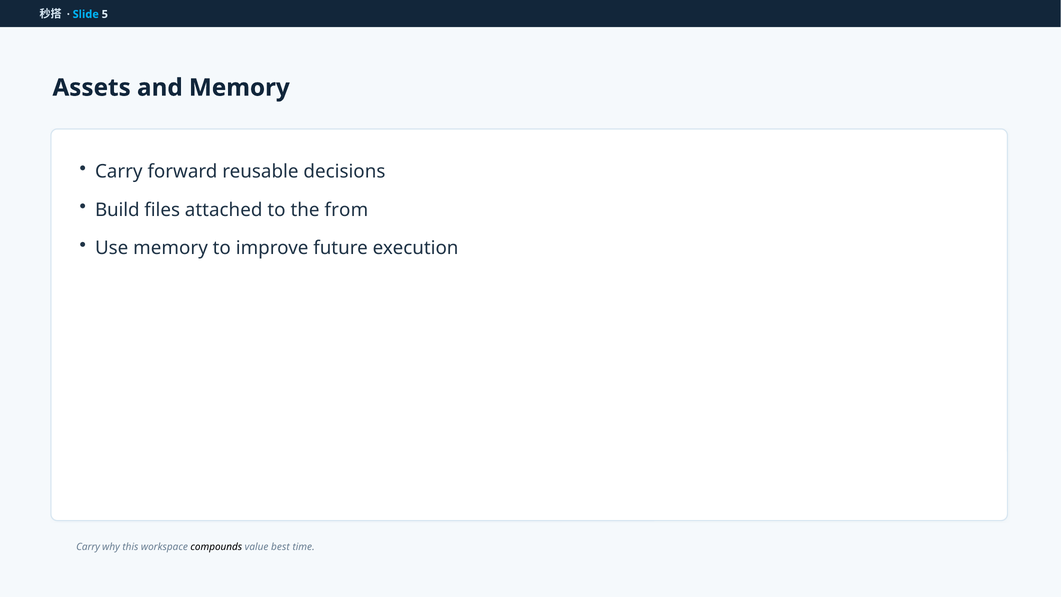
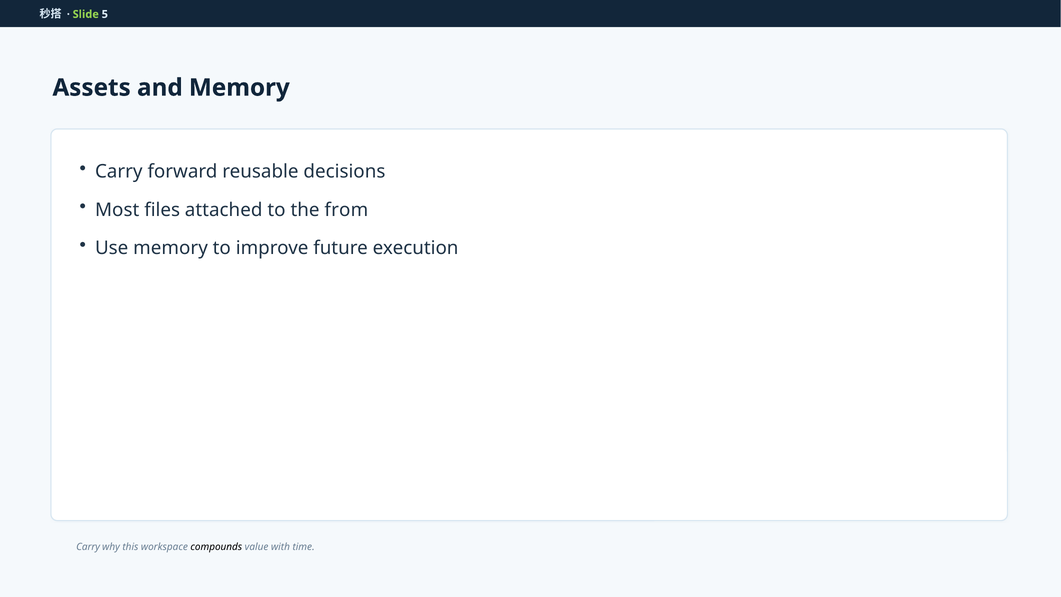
Slide colour: light blue -> light green (86, 14)
Build: Build -> Most (117, 210)
best: best -> with (280, 547)
